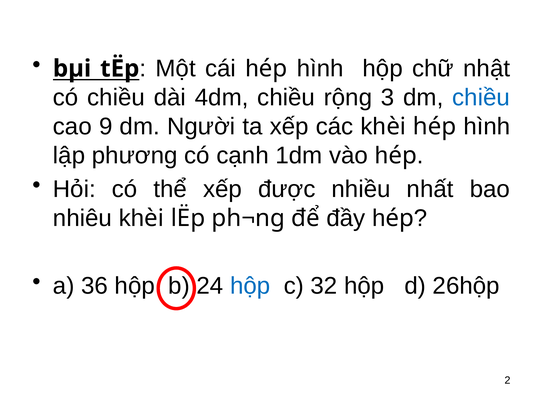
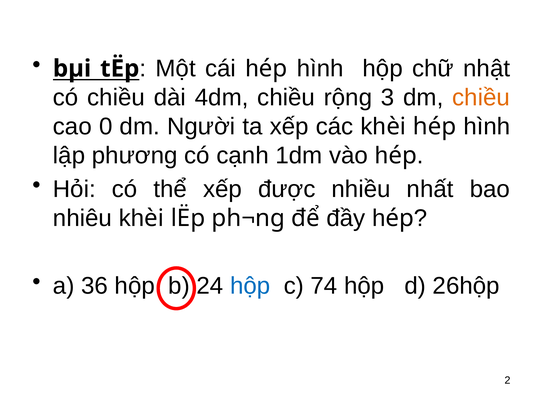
chiều colour: blue -> orange (481, 98)
9: 9 -> 0 (106, 127)
32: 32 -> 74 (324, 286)
